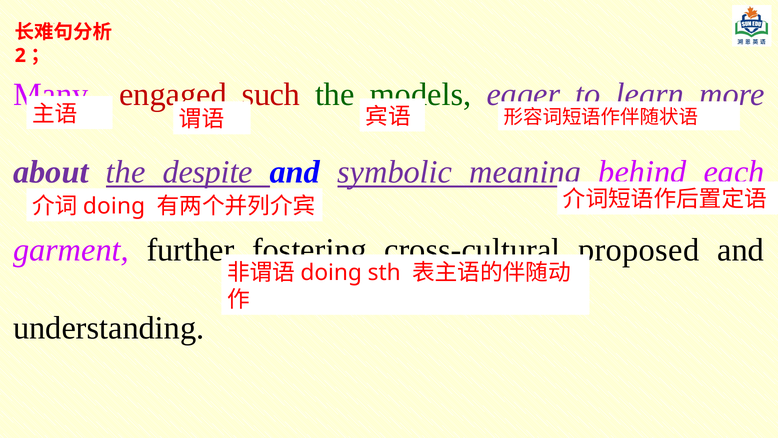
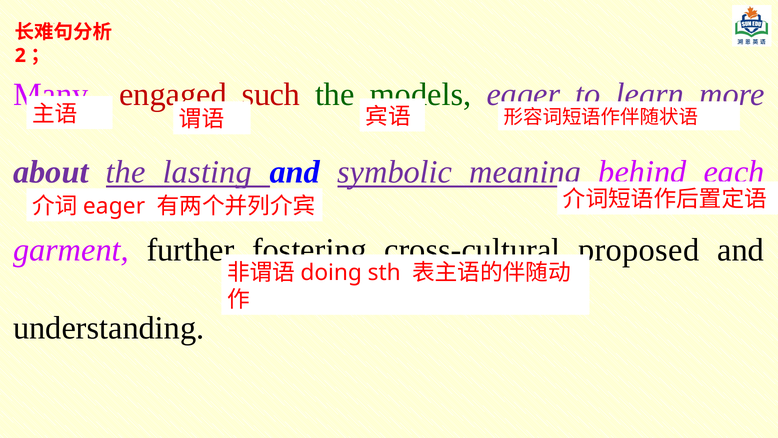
despite: despite -> lasting (207, 172)
doing: doing -> eager (114, 206)
